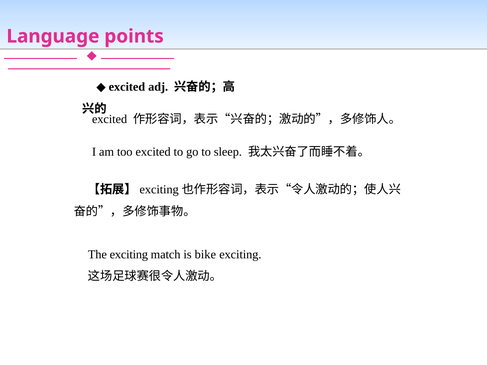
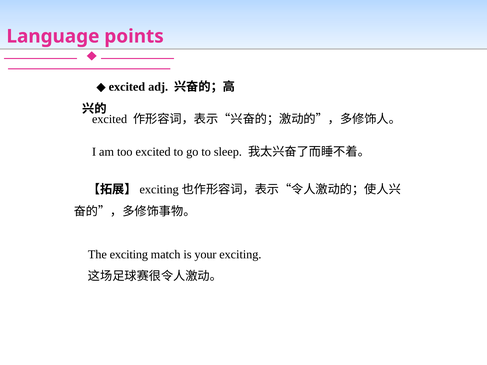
bike: bike -> your (205, 255)
